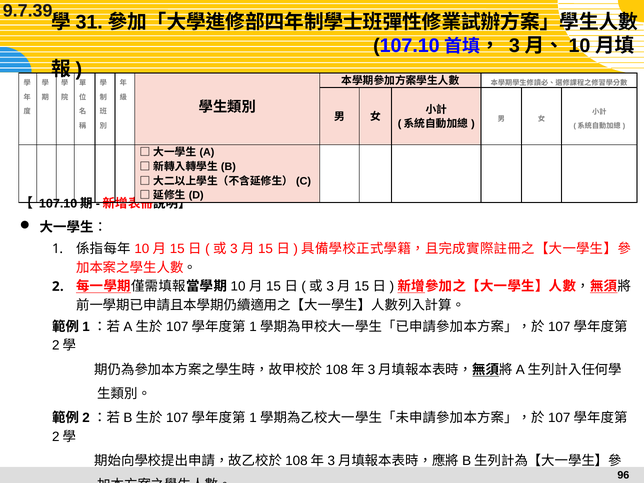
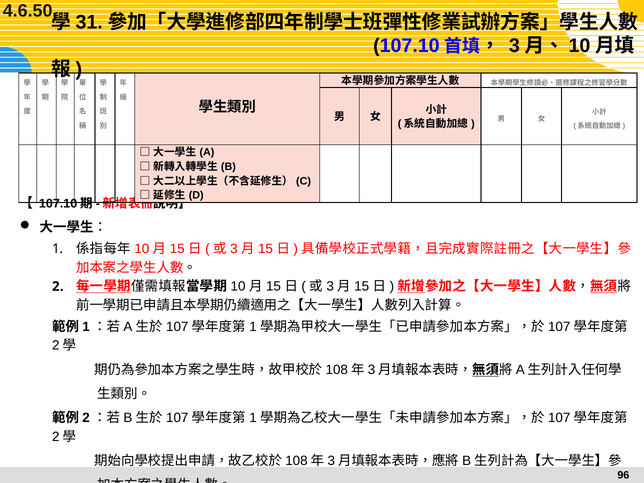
9.7.39: 9.7.39 -> 4.6.50 (28, 11)
